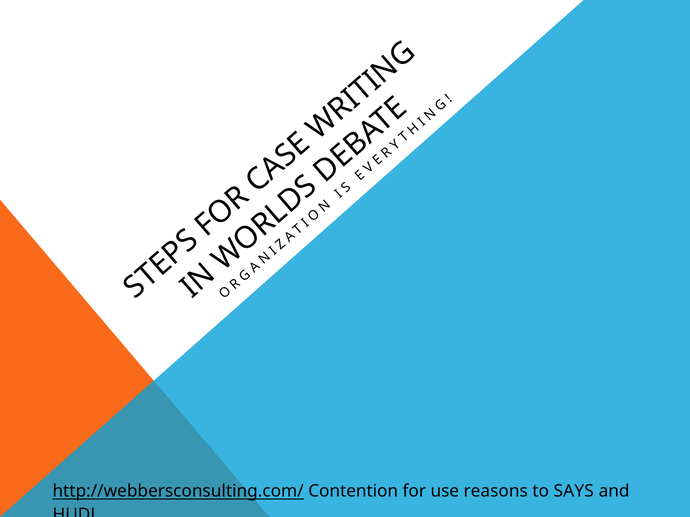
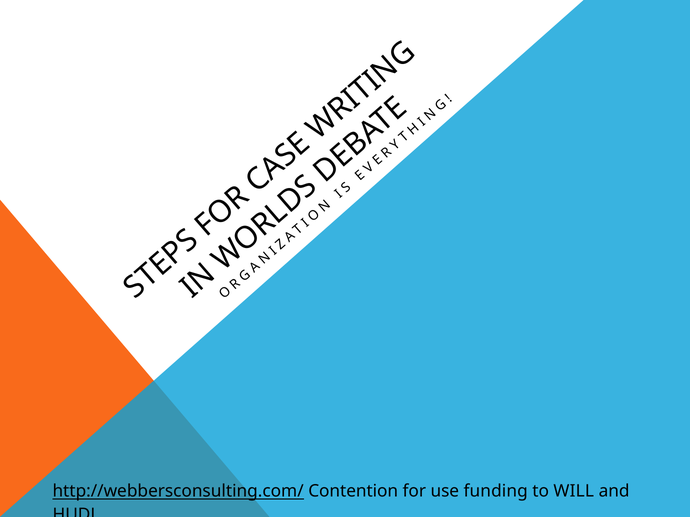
reasons: reasons -> funding (496, 491)
SAYS: SAYS -> WILL (574, 491)
